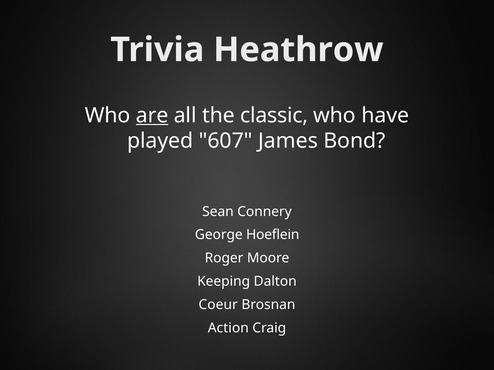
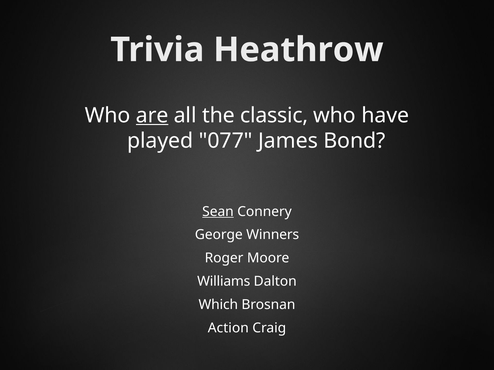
607: 607 -> 077 (226, 141)
Sean underline: none -> present (218, 212)
Hoeflein: Hoeflein -> Winners (273, 235)
Keeping: Keeping -> Williams (224, 282)
Coeur: Coeur -> Which (218, 305)
